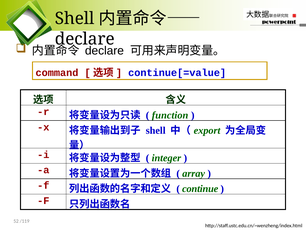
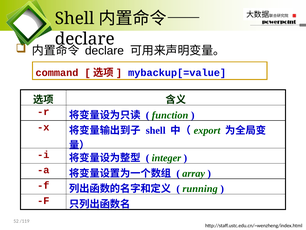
continue[=value: continue[=value -> mybackup[=value (177, 73)
continue: continue -> running (200, 188)
